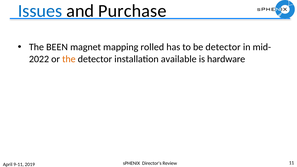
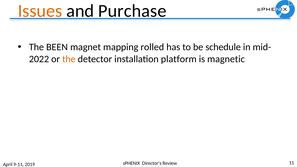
Issues colour: blue -> orange (40, 11)
be detector: detector -> schedule (223, 47)
available: available -> platform (179, 59)
hardware: hardware -> magnetic (226, 59)
